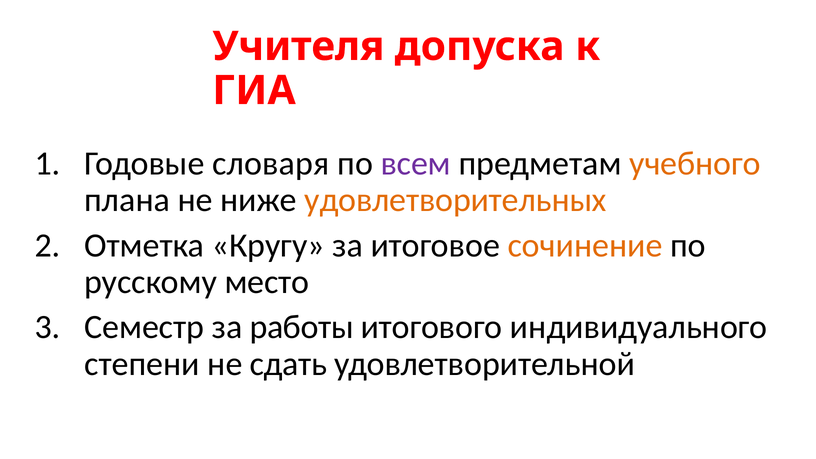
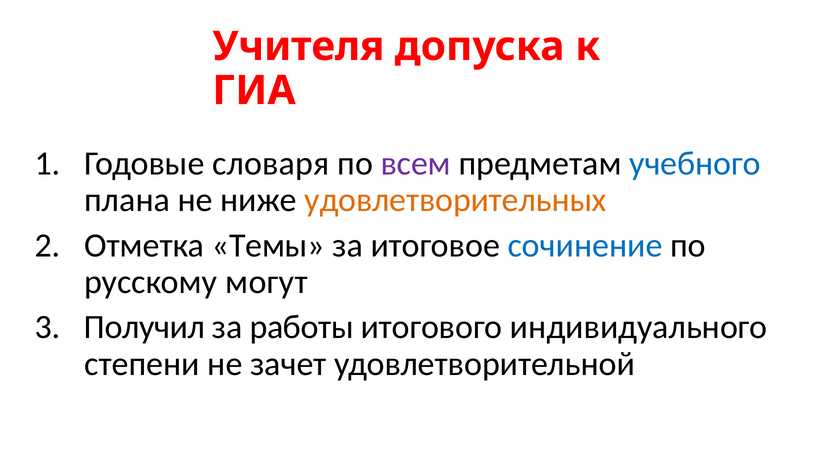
учебного colour: orange -> blue (695, 163)
Кругу: Кругу -> Темы (268, 245)
сочинение colour: orange -> blue (585, 245)
место: место -> могут (267, 282)
Семестр: Семестр -> Получил (144, 327)
сдать: сдать -> зачет (288, 364)
